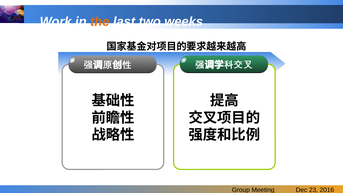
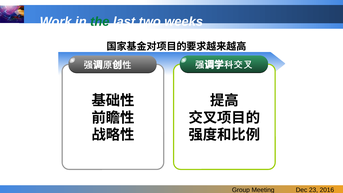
the colour: orange -> green (100, 22)
